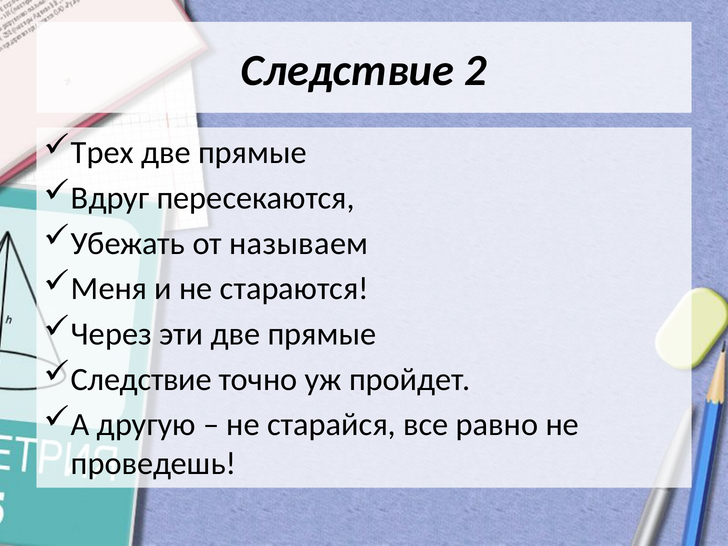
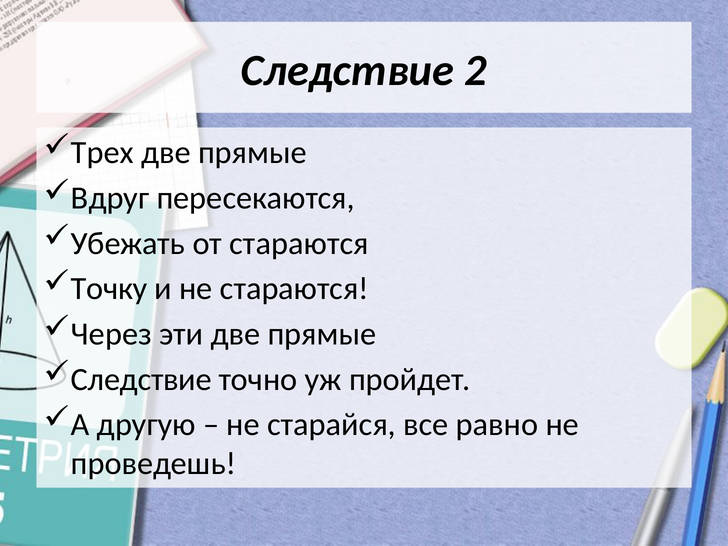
от называем: называем -> стараются (299, 243)
Меня: Меня -> Точку (109, 289)
